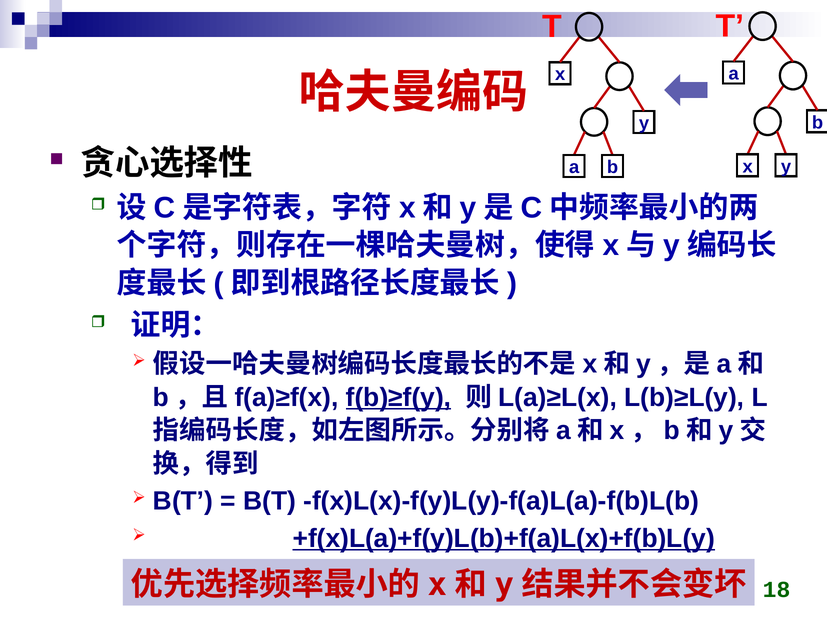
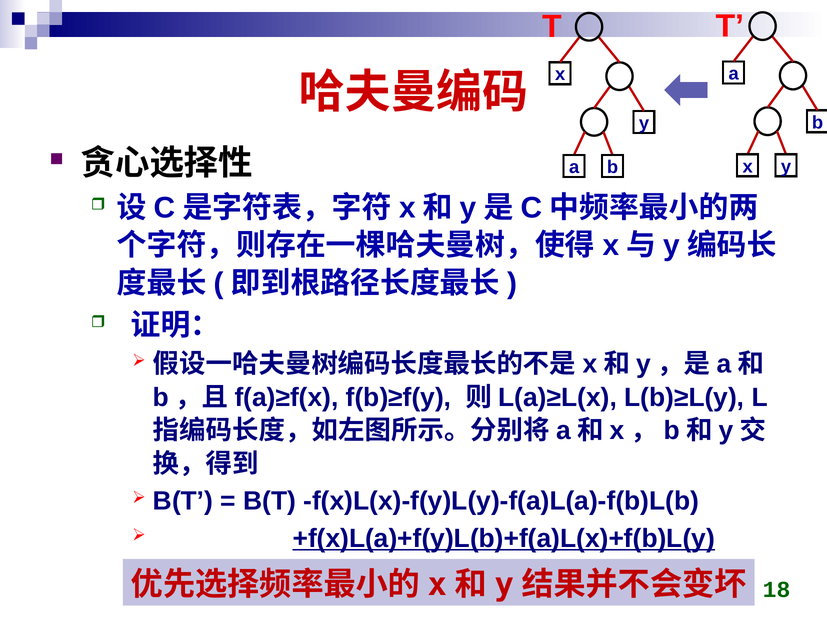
f(b)≥f(y underline: present -> none (399, 398)
